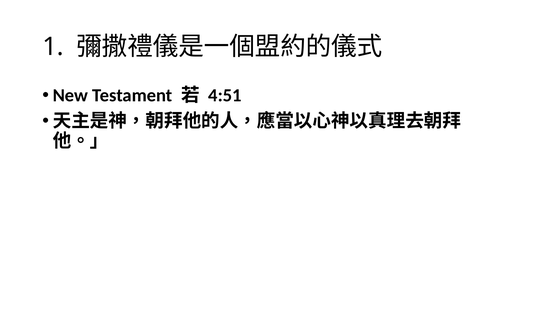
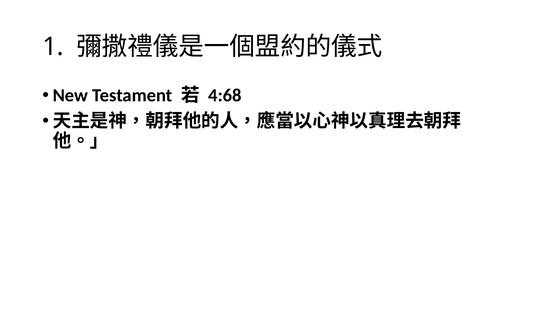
4:51: 4:51 -> 4:68 (225, 95)
